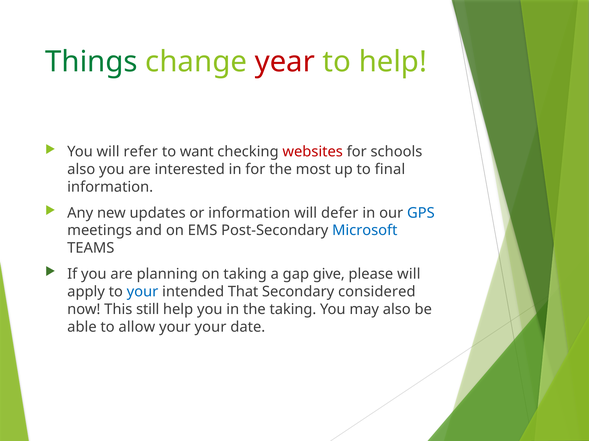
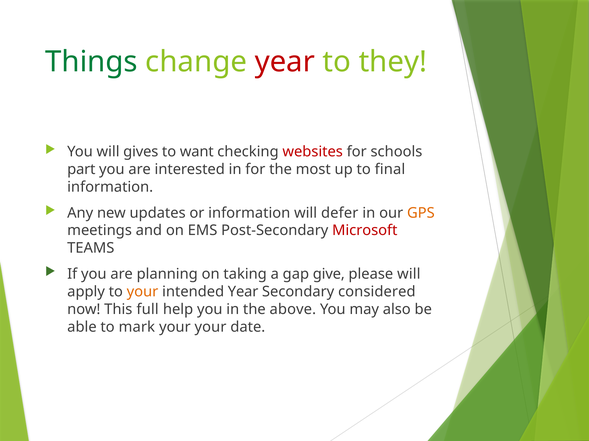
to help: help -> they (393, 62)
refer: refer -> gives (141, 152)
also: also -> part (81, 170)
GPS colour: blue -> orange (421, 213)
Microsoft colour: blue -> red (365, 231)
your colour: blue -> orange (143, 292)
intended That: That -> Year (243, 292)
still: still -> full (148, 310)
the taking: taking -> above (293, 310)
allow: allow -> mark (137, 327)
